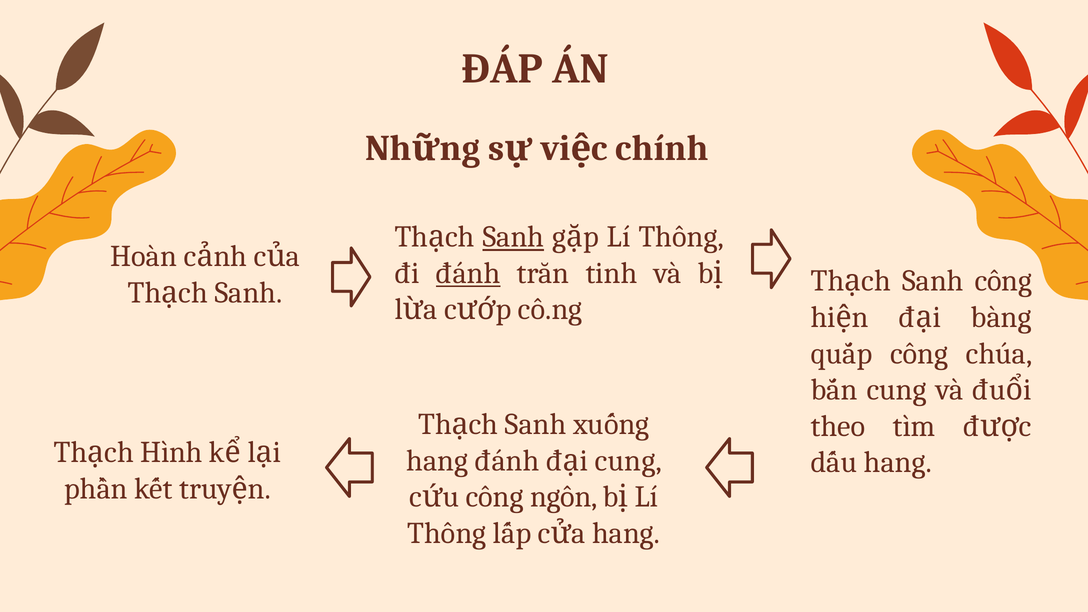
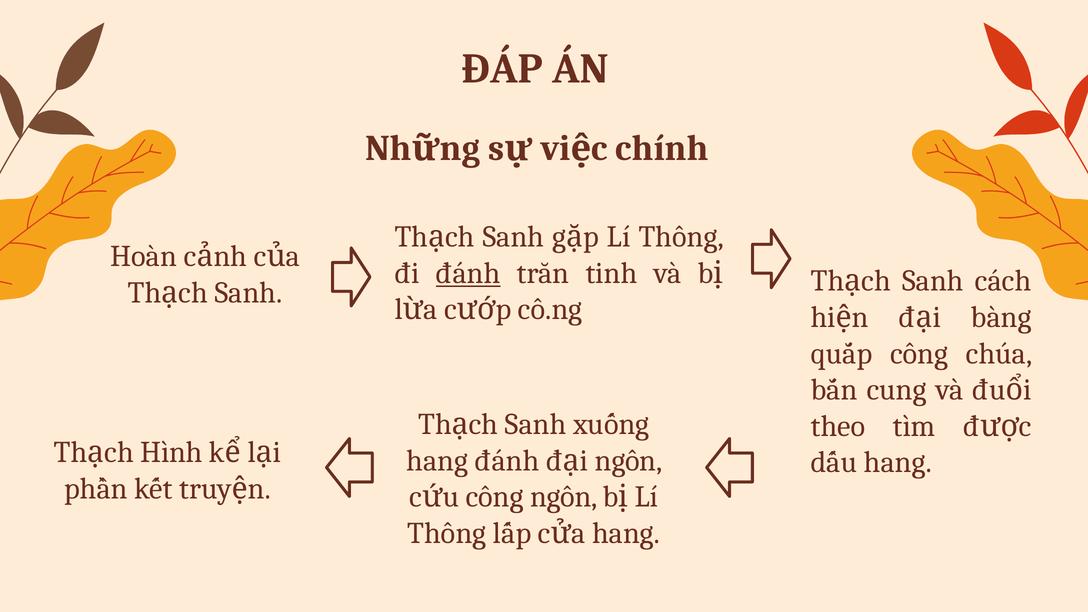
Sanh underline: present -> none (513, 237)
Sanh công: công -> cách (1003, 281)
cung: cung -> ngôn (629, 461)
